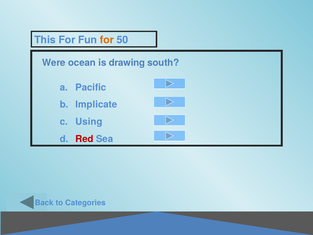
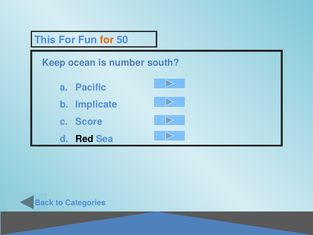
Were: Were -> Keep (54, 63)
drawing: drawing -> number (127, 63)
Using: Using -> Score (89, 122)
Red colour: red -> black (84, 139)
